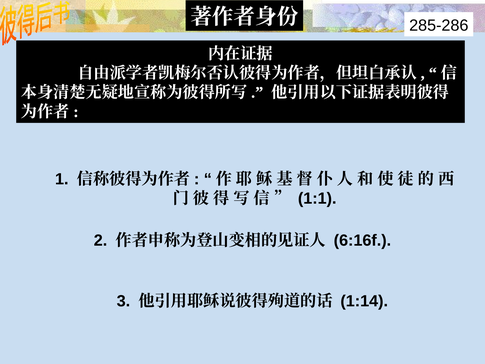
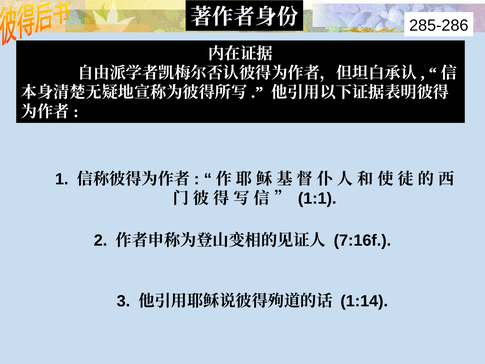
6:16f: 6:16f -> 7:16f (362, 240)
